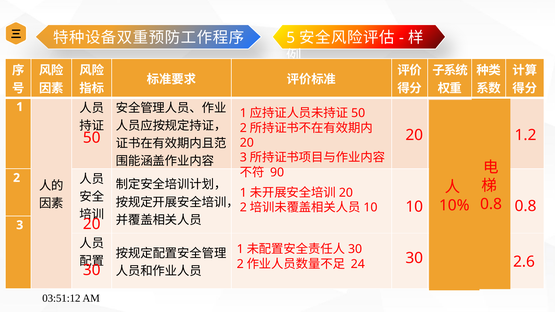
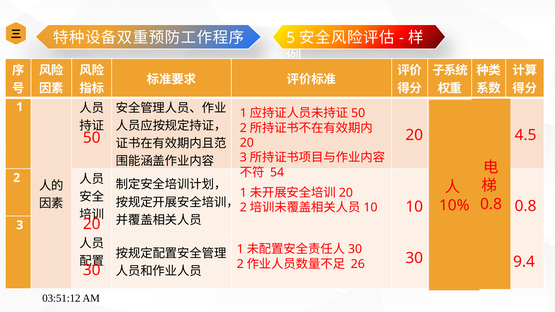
1.2: 1.2 -> 4.5 (526, 135)
90: 90 -> 54 (277, 172)
2.6: 2.6 -> 9.4 (524, 262)
24: 24 -> 26 (358, 264)
